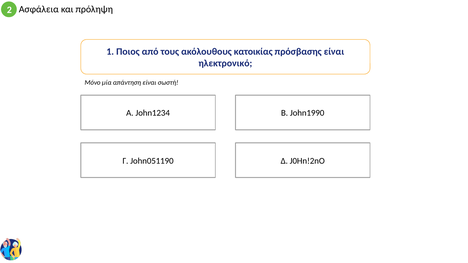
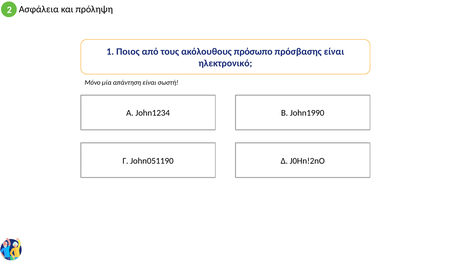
κατοικίας: κατοικίας -> πρόσωπο (253, 52)
